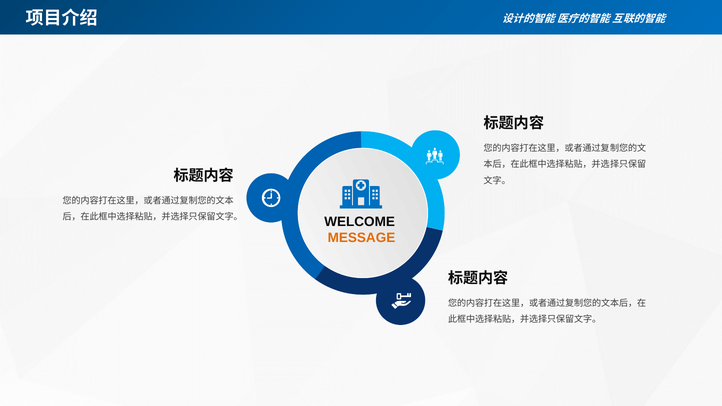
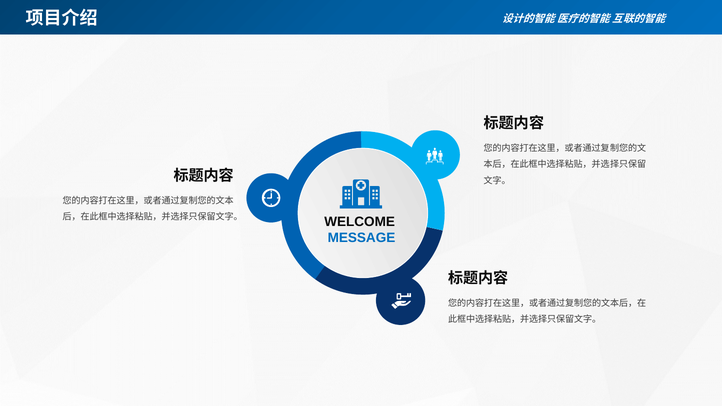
MESSAGE colour: orange -> blue (361, 238)
